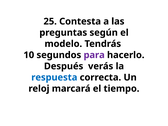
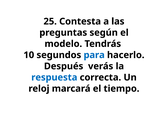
para colour: purple -> blue (94, 55)
